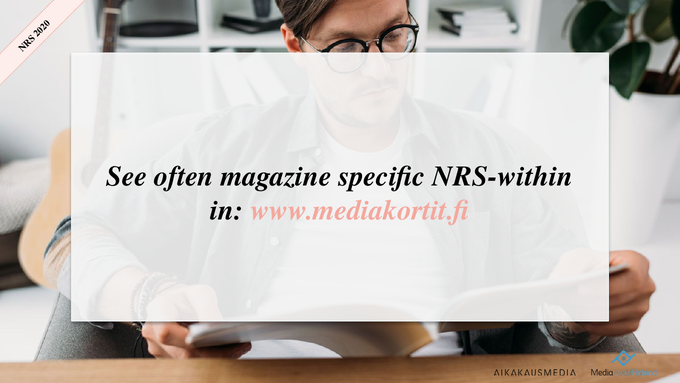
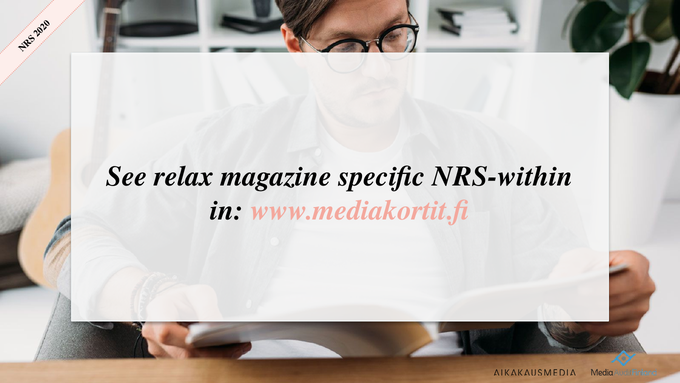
often: often -> relax (184, 176)
